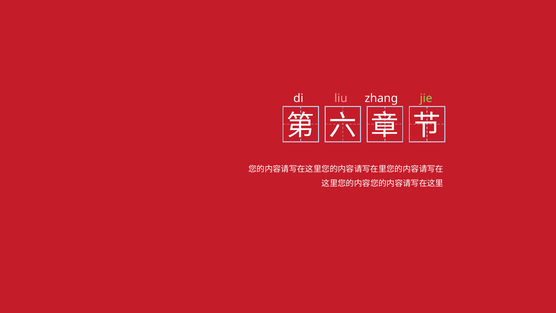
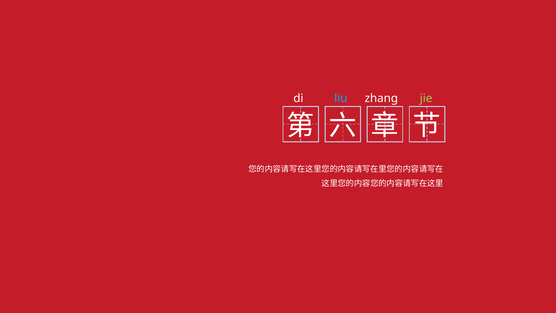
liu colour: pink -> light blue (341, 98)
